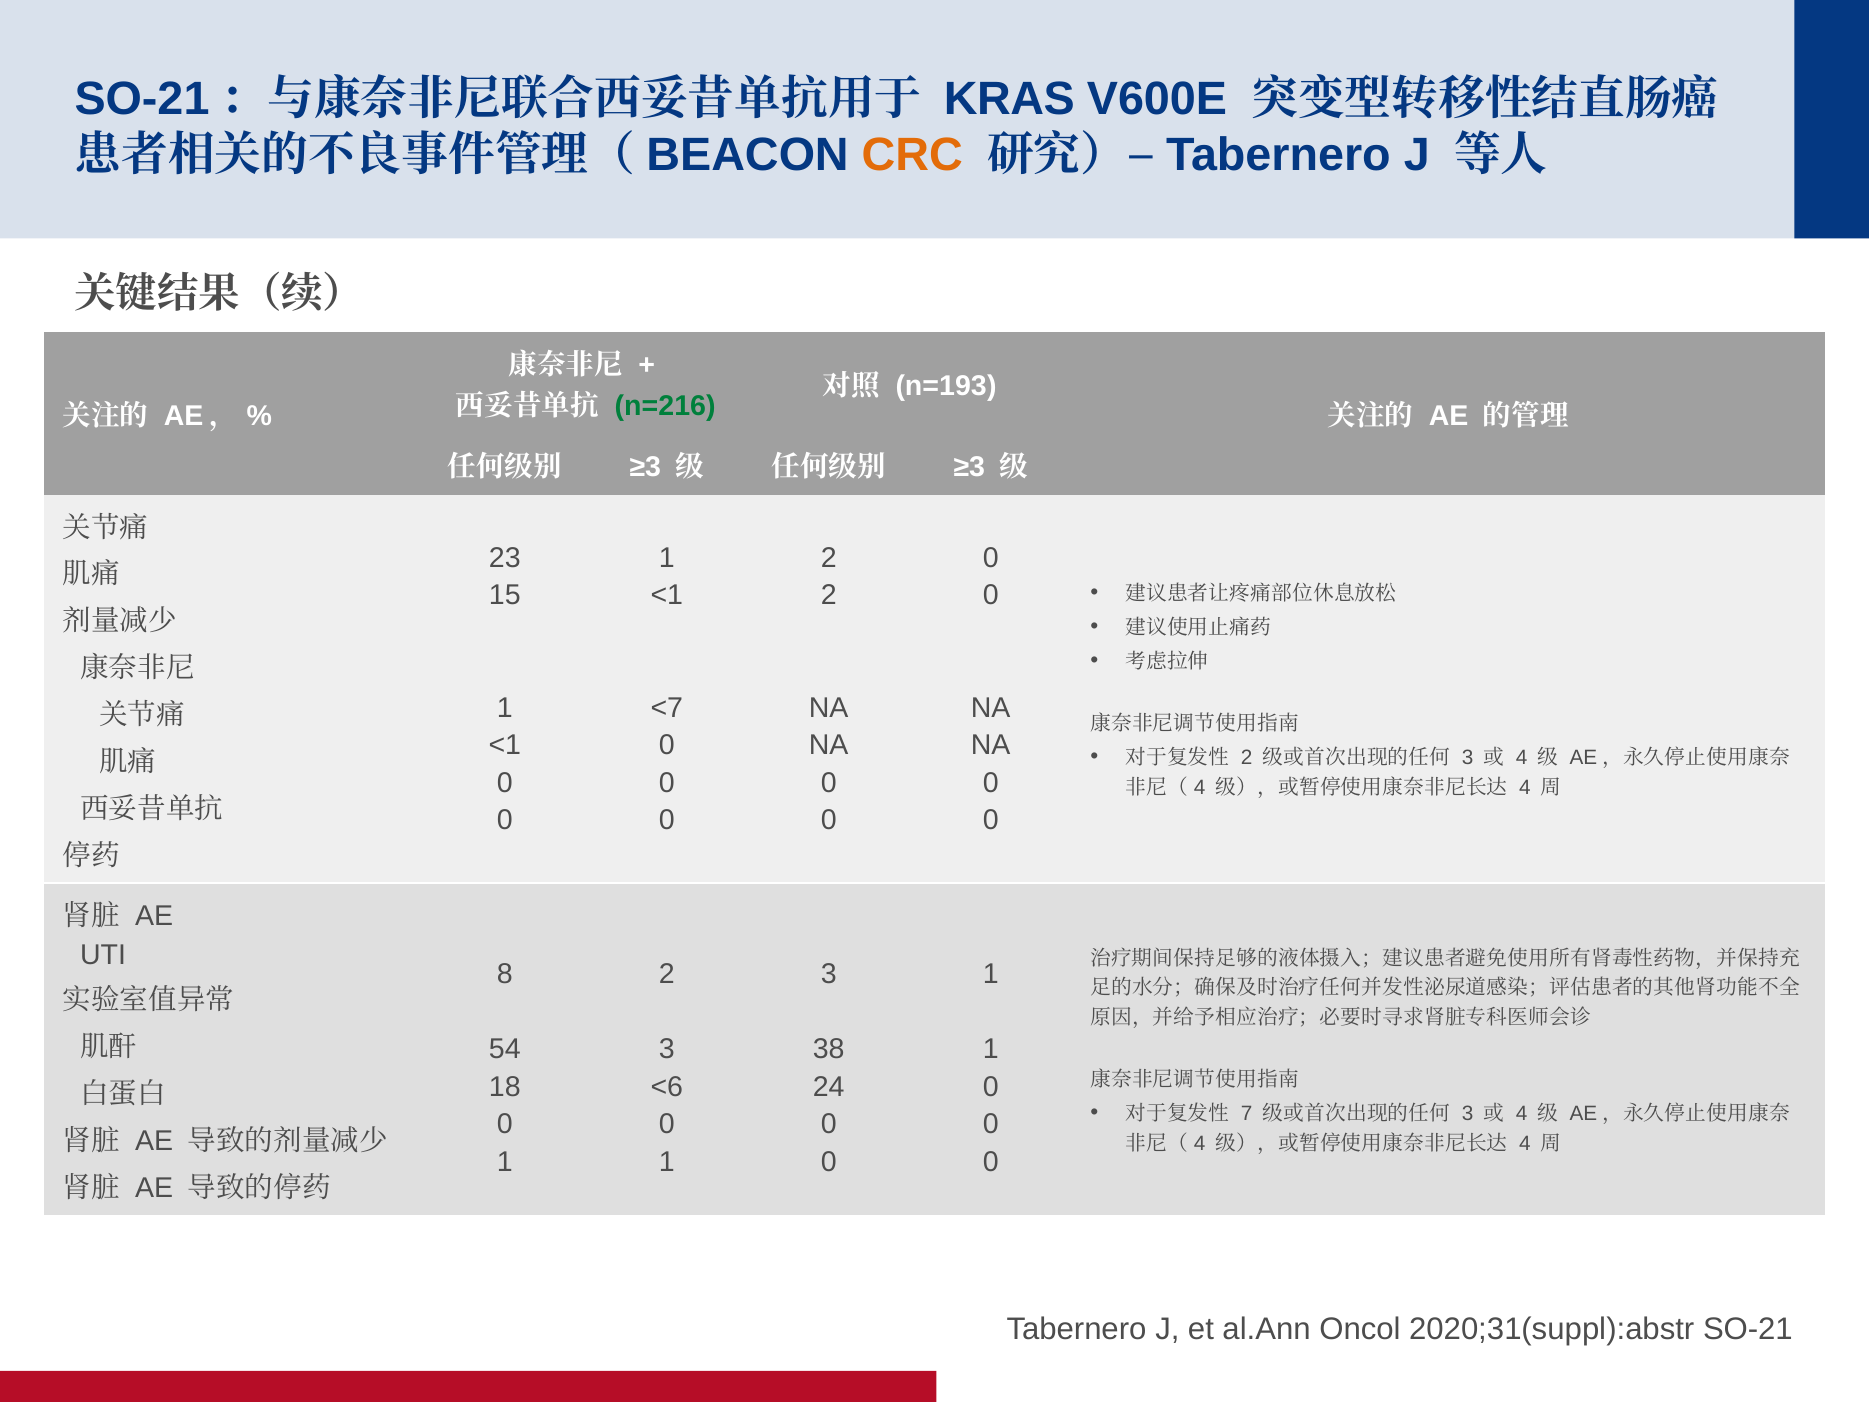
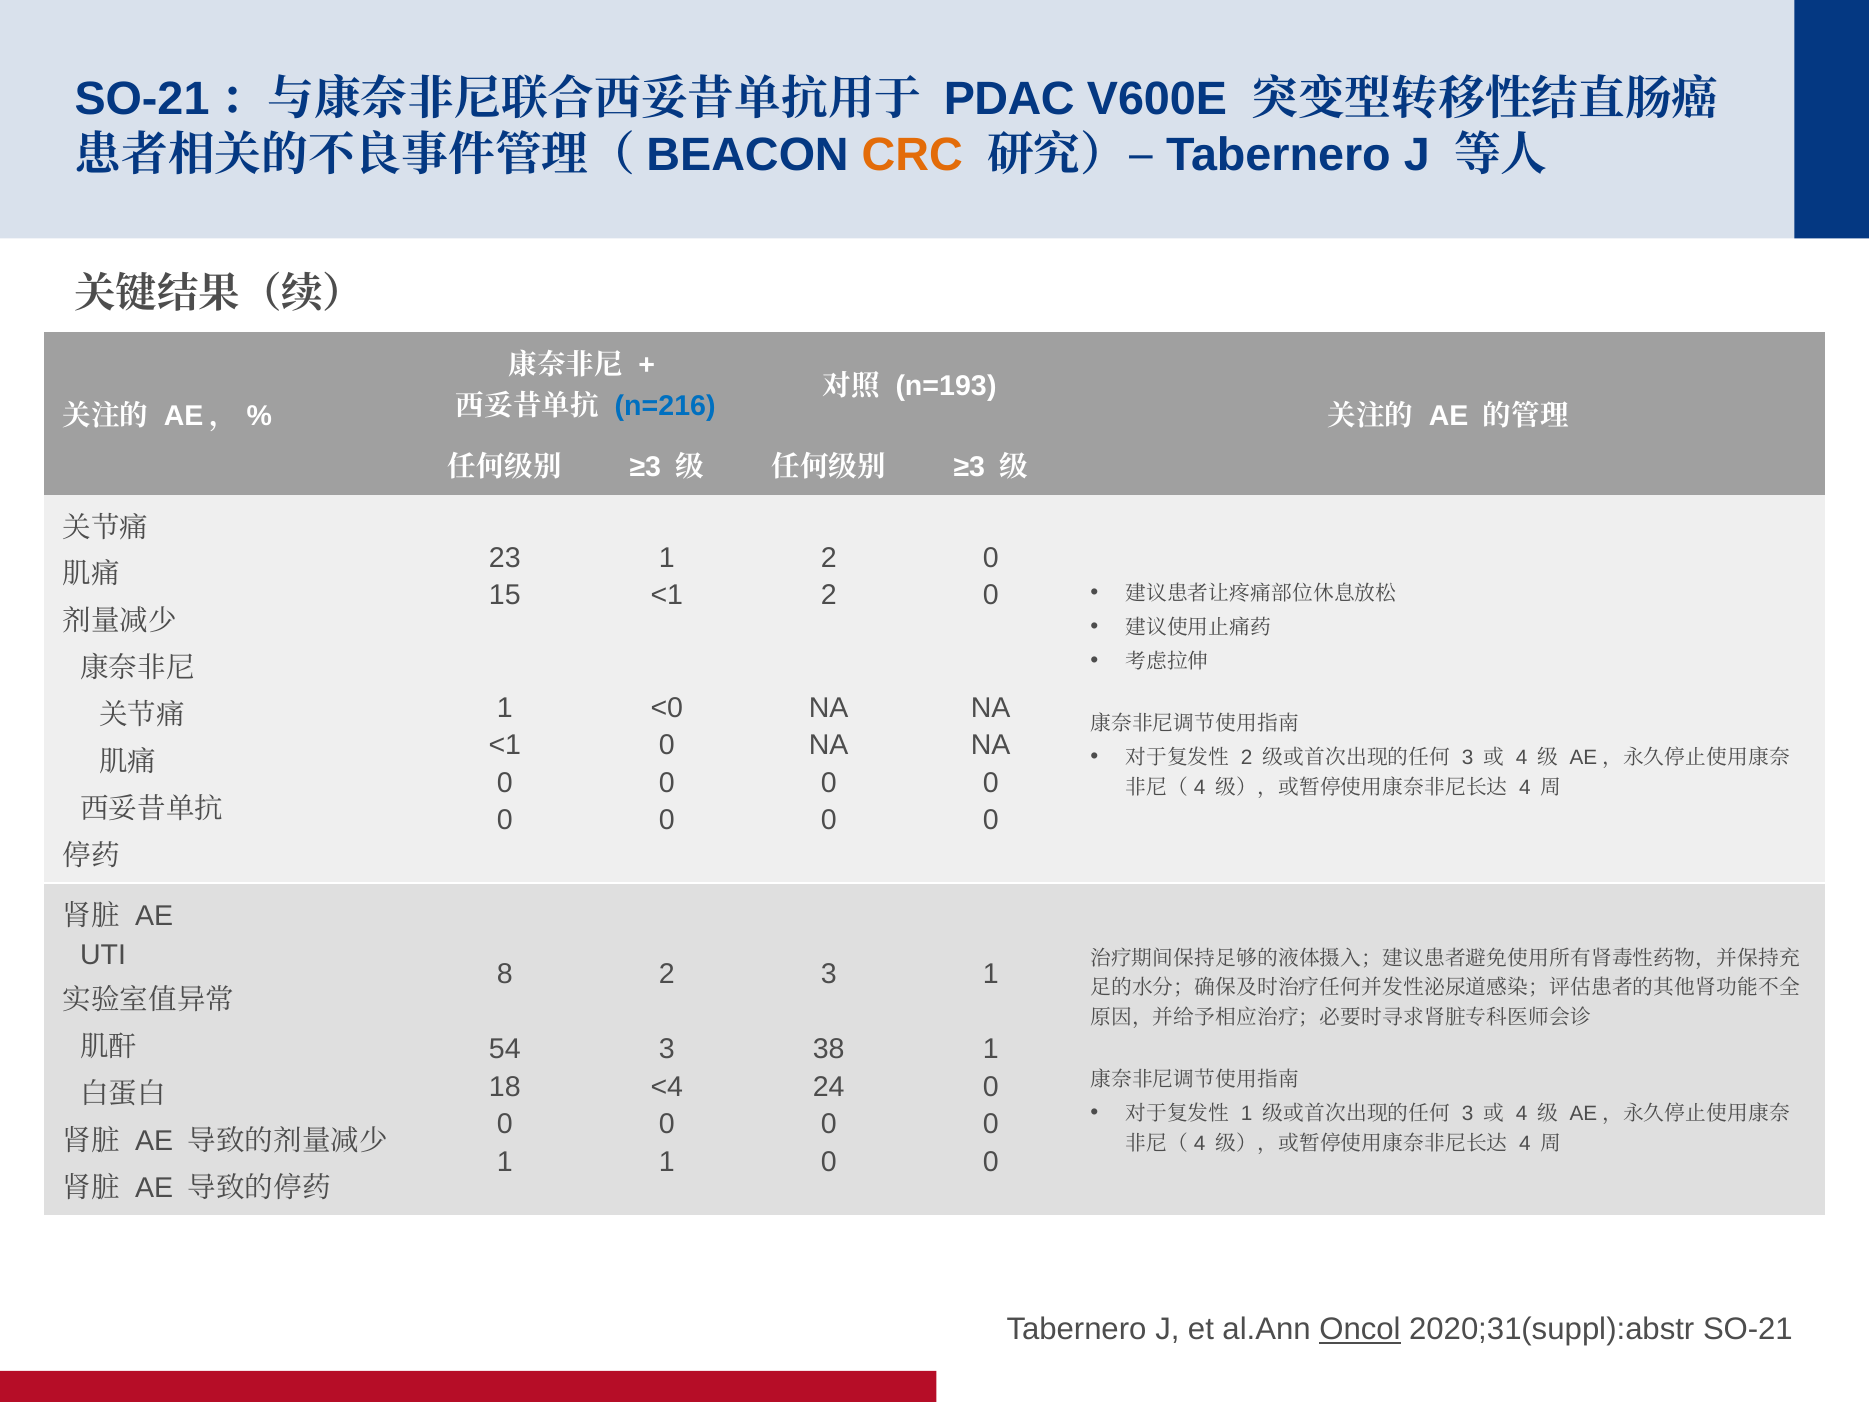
KRAS: KRAS -> PDAC (1009, 99)
n=216 colour: green -> blue (665, 406)
<7: <7 -> <0 (667, 708)
<6: <6 -> <4 (667, 1086)
7: 7 -> 1 (1247, 1113)
Oncol underline: none -> present (1360, 1329)
